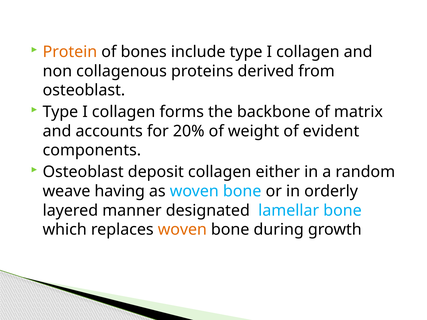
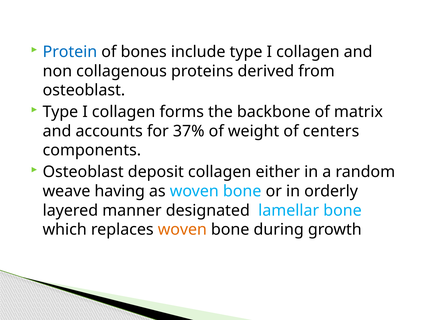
Protein colour: orange -> blue (70, 52)
20%: 20% -> 37% (189, 131)
evident: evident -> centers (331, 131)
